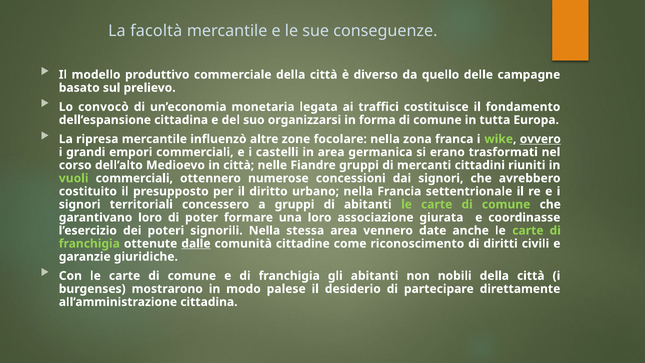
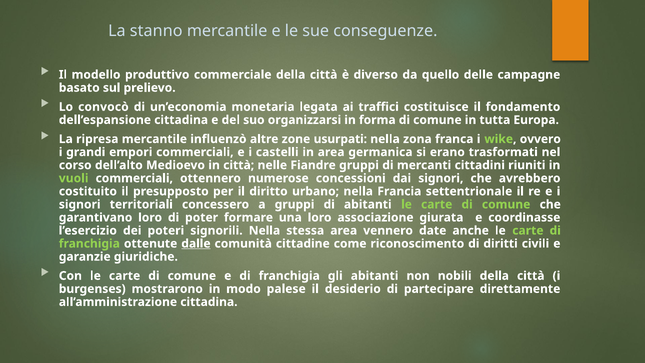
facoltà: facoltà -> stanno (156, 31)
focolare: focolare -> usurpati (340, 139)
ovvero underline: present -> none (540, 139)
